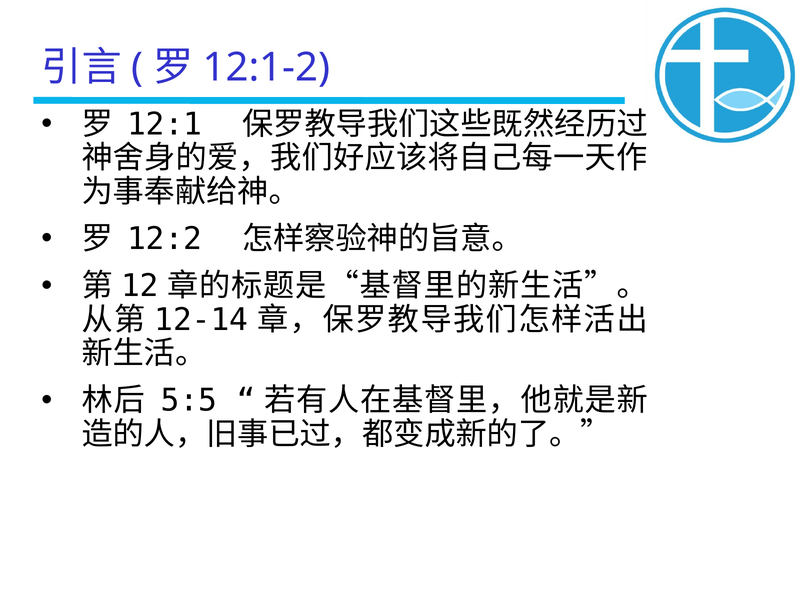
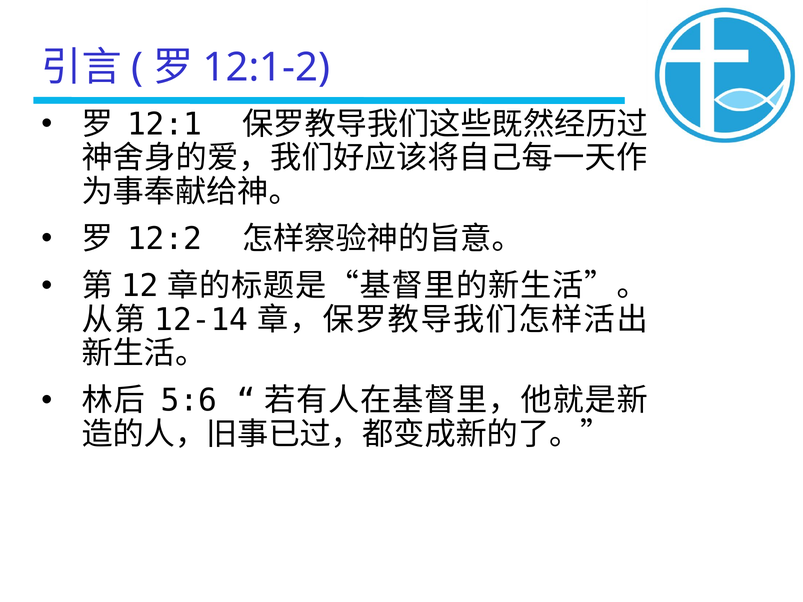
5:5: 5:5 -> 5:6 (189, 401)
